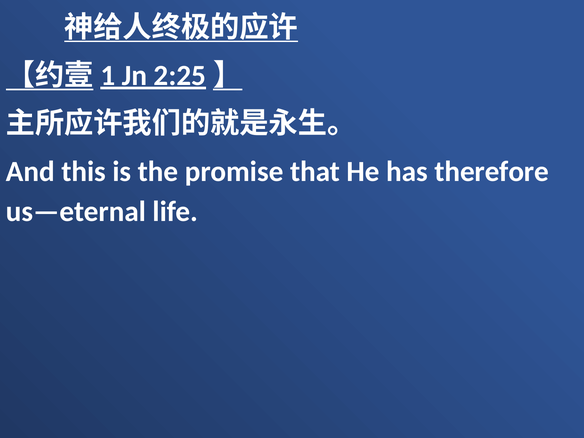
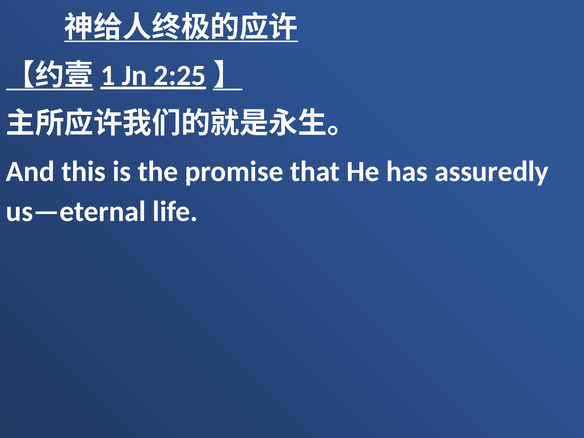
therefore: therefore -> assuredly (492, 172)
